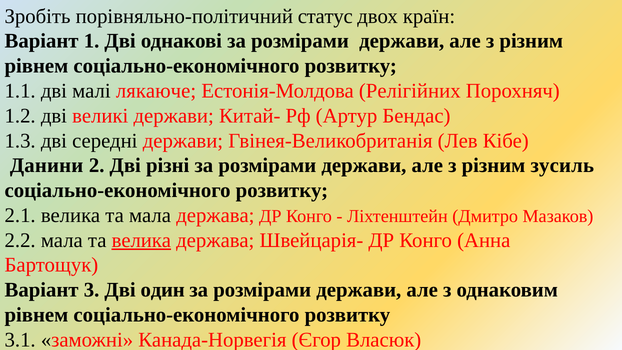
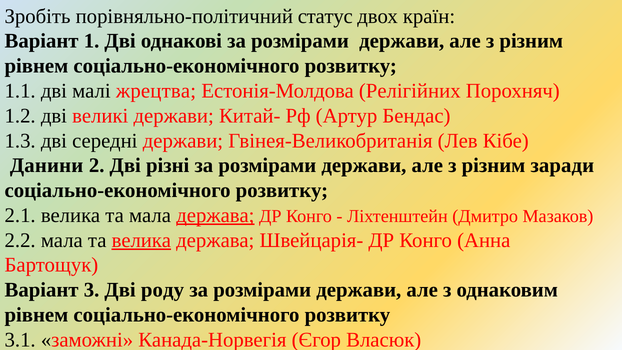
лякаюче: лякаюче -> жрецтва (156, 91)
зусиль: зусиль -> заради (562, 166)
держава underline: none -> present (215, 215)
один: один -> роду (162, 290)
